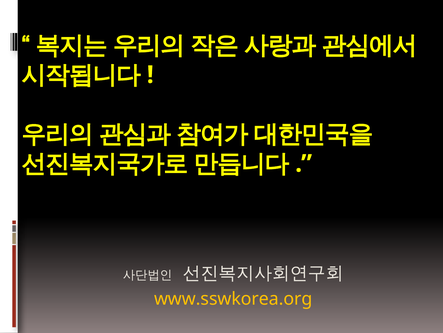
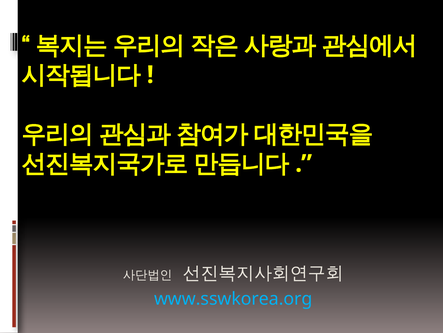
www.sswkorea.org colour: yellow -> light blue (233, 298)
